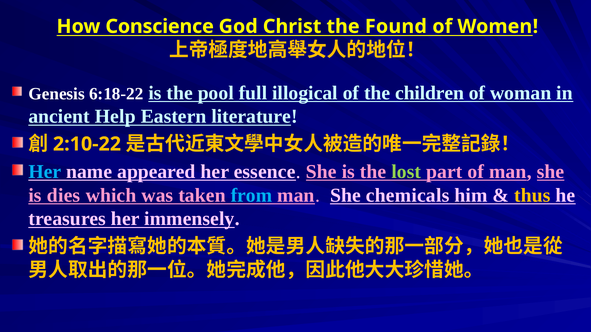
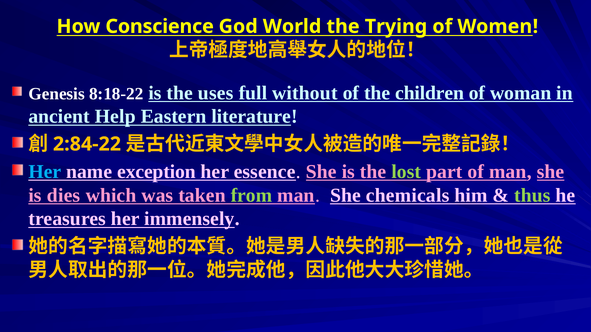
Christ: Christ -> World (292, 26)
Found: Found -> Trying (396, 26)
6:18-22: 6:18-22 -> 8:18-22 (116, 94)
pool: pool -> uses (216, 93)
illogical: illogical -> without (305, 93)
2:10-22: 2:10-22 -> 2:84-22 (87, 144)
appeared: appeared -> exception (156, 172)
from colour: light blue -> light green (251, 195)
thus colour: yellow -> light green (532, 195)
